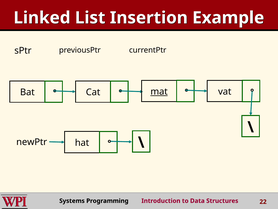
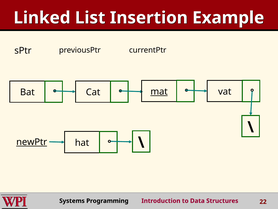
newPtr underline: none -> present (32, 142)
